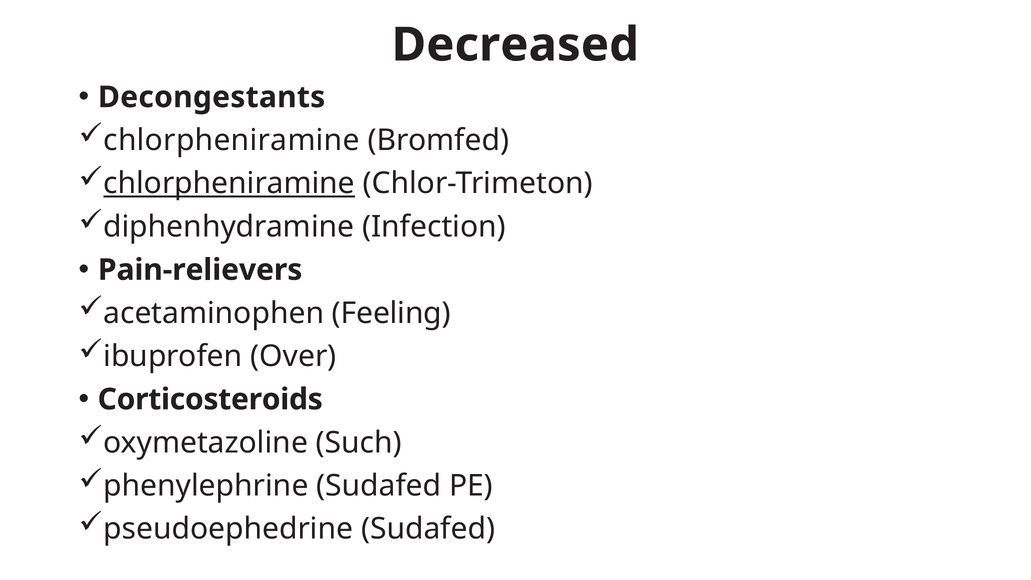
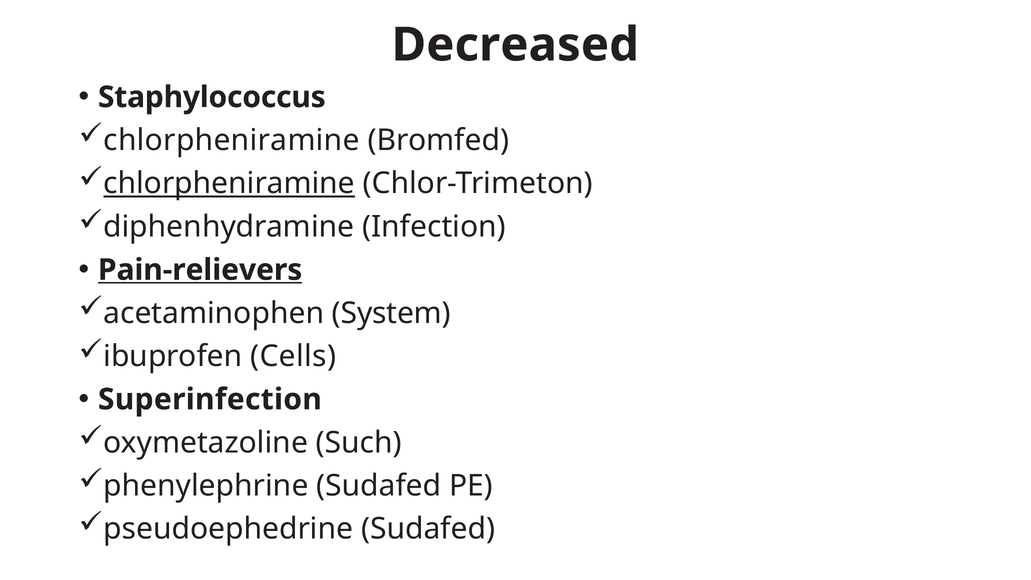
Decongestants: Decongestants -> Staphylococcus (212, 97)
Pain-relievers underline: none -> present (200, 270)
Feeling: Feeling -> System (391, 313)
Over: Over -> Cells (293, 356)
Corticosteroids: Corticosteroids -> Superinfection (210, 399)
